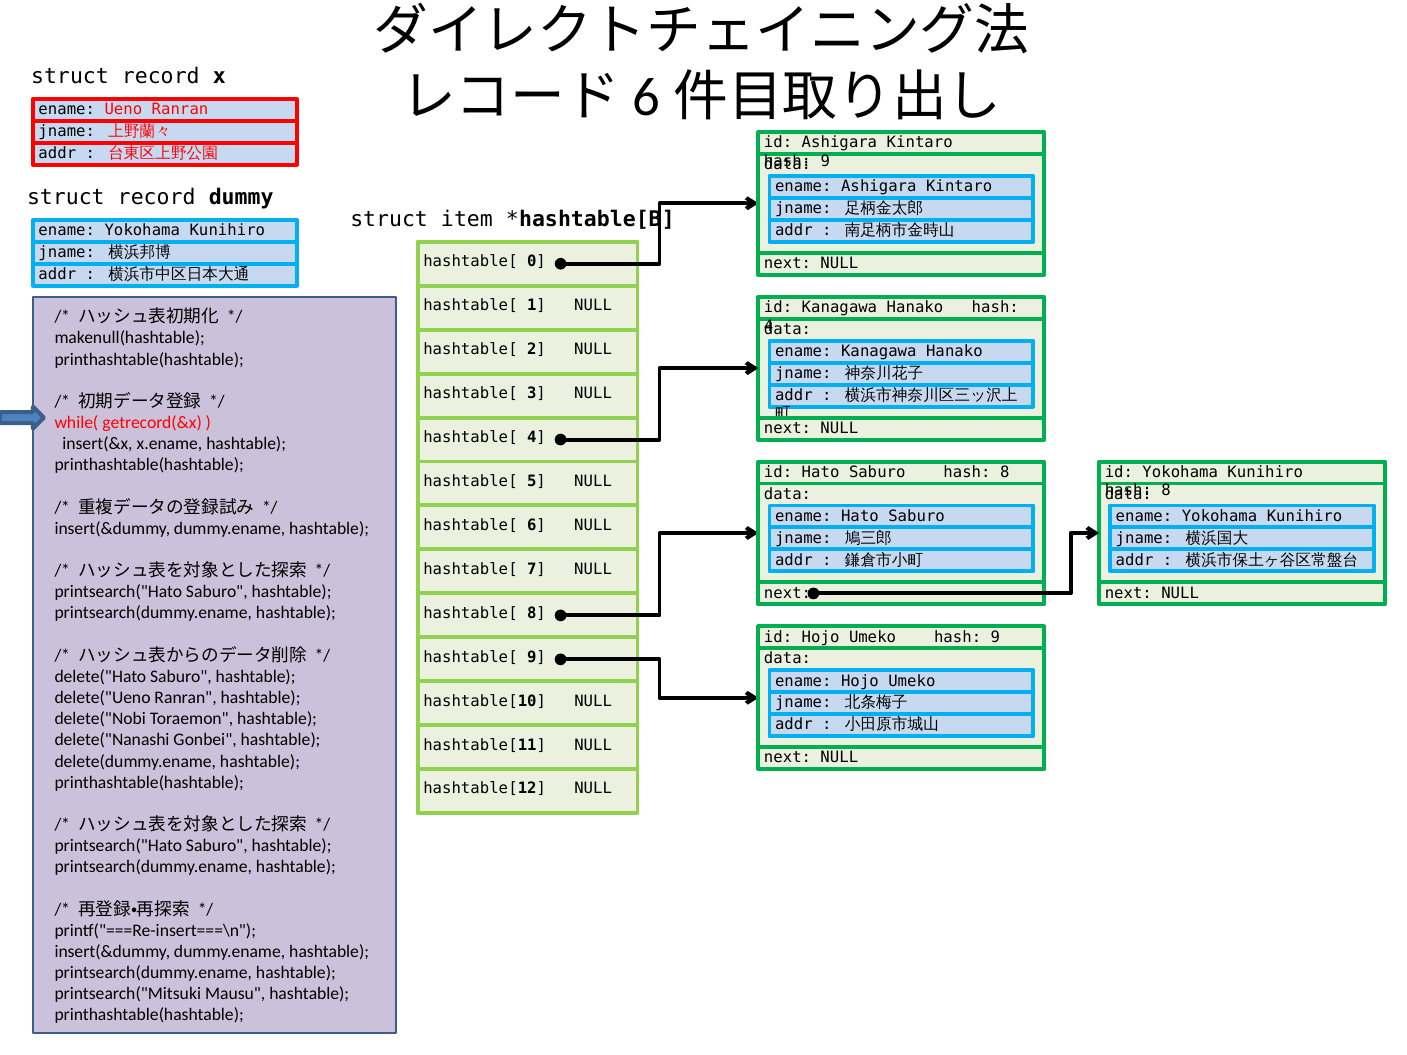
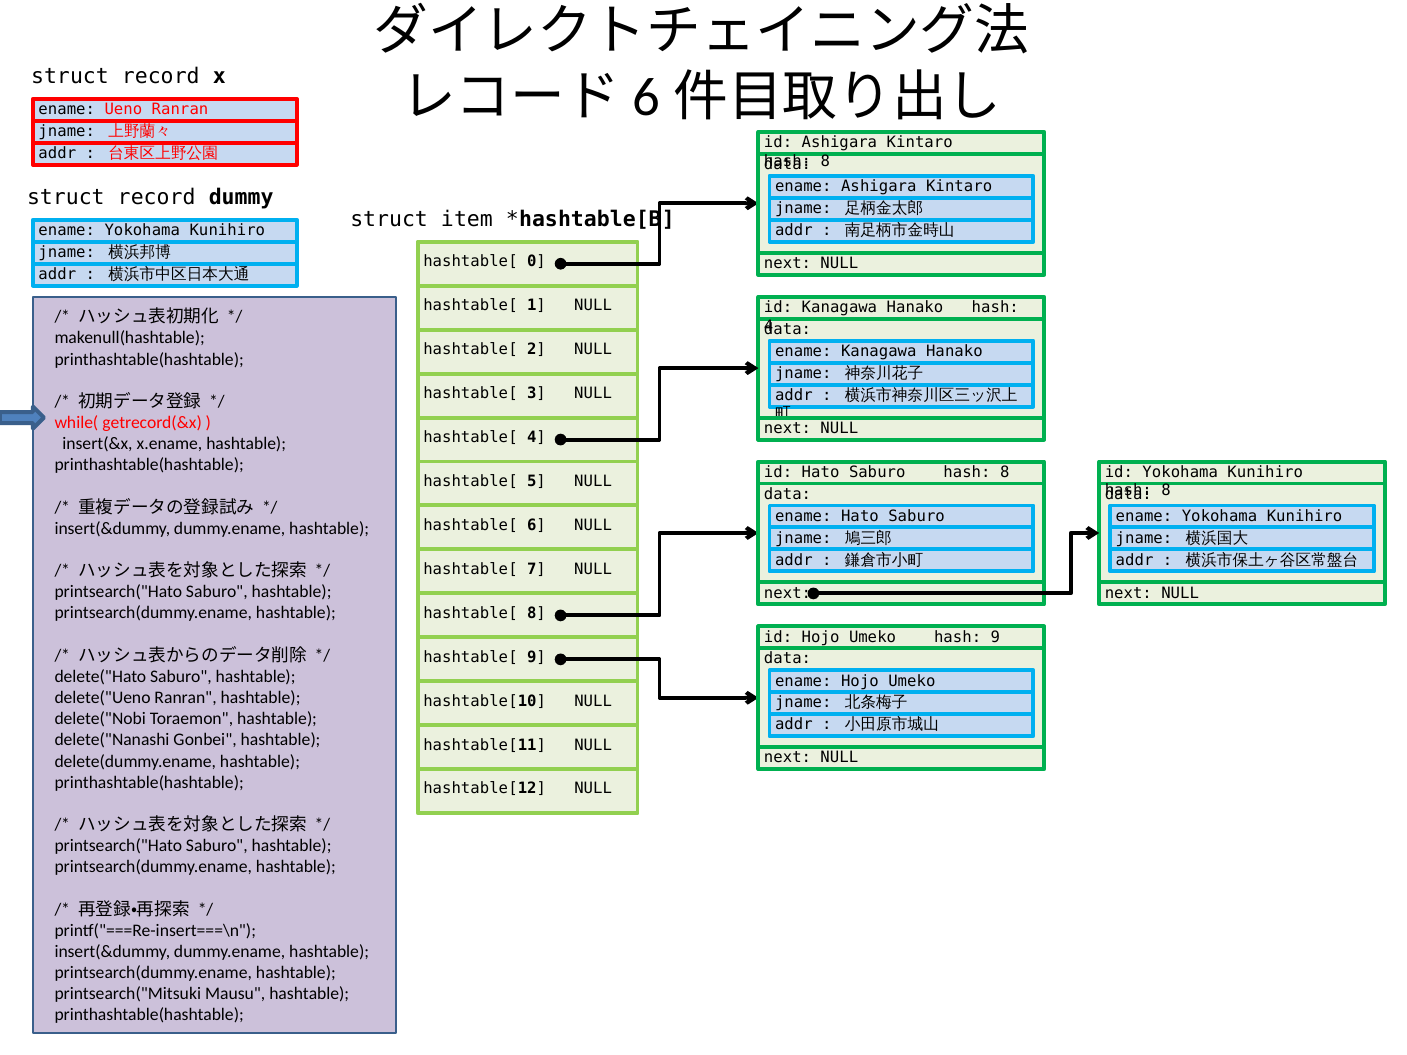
9: 9 -> 8 (825, 161)
